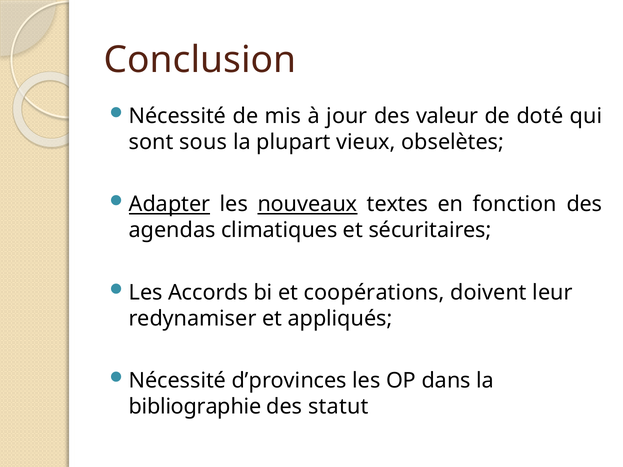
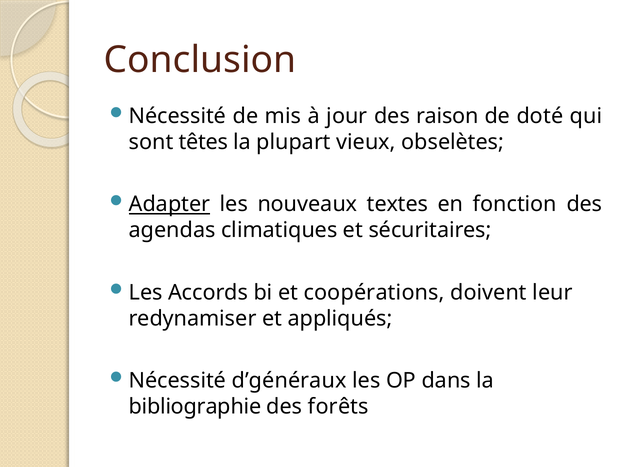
valeur: valeur -> raison (447, 116)
sous: sous -> têtes (203, 142)
nouveaux underline: present -> none (307, 204)
d’provinces: d’provinces -> d’généraux (289, 381)
statut: statut -> forêts (338, 407)
